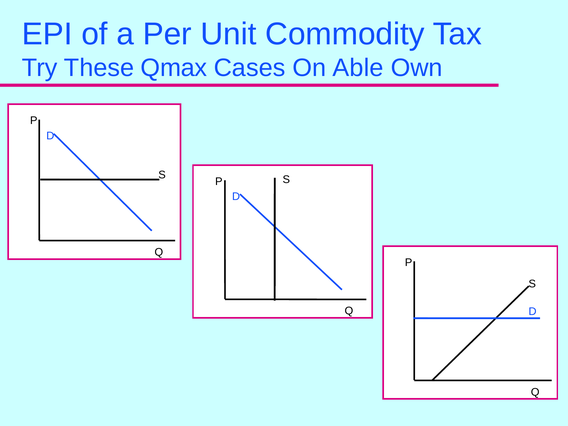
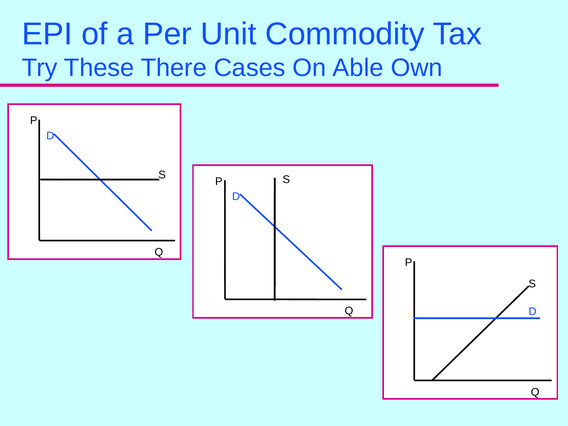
Qmax: Qmax -> There (174, 68)
